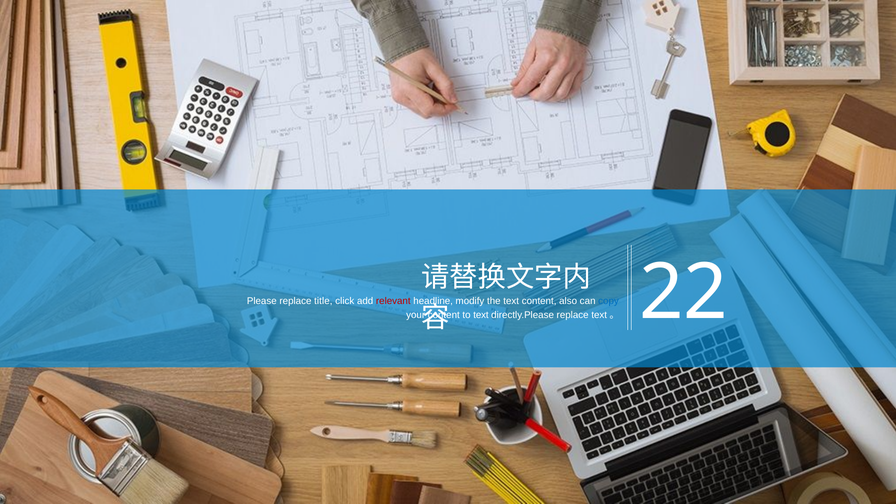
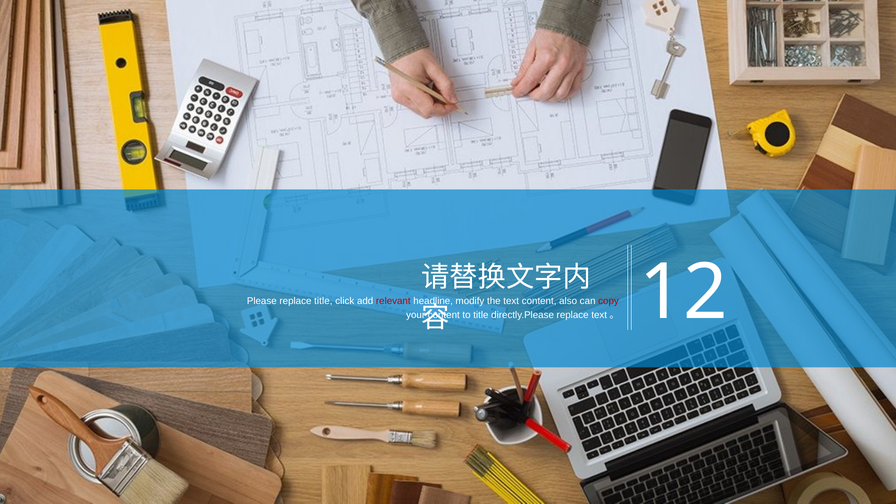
copy colour: blue -> red (609, 301)
to text: text -> title (481, 315)
22: 22 -> 12 (684, 292)
